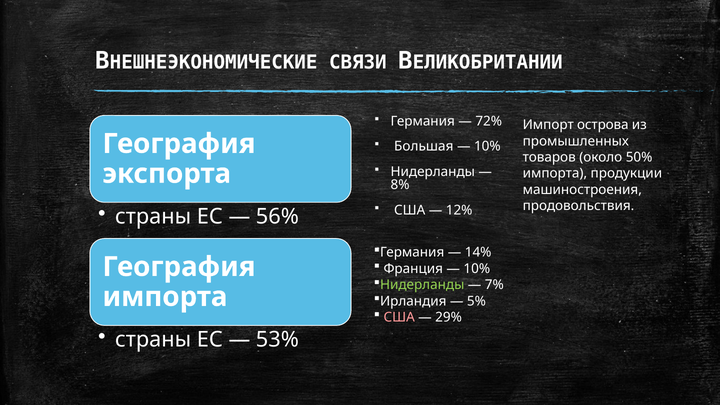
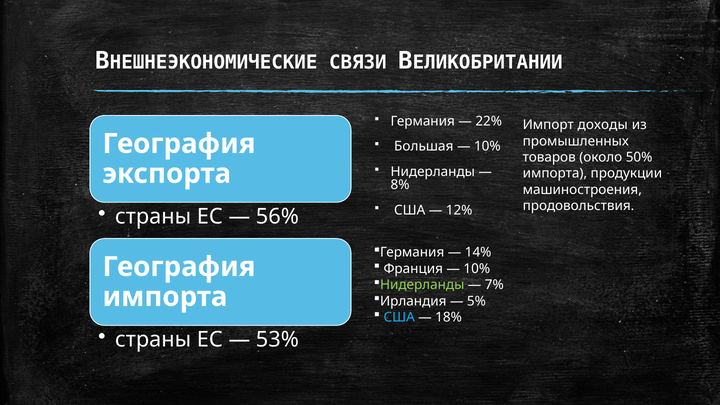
72%: 72% -> 22% (489, 121)
острова: острова -> доходы (603, 125)
США colour: pink -> light blue (399, 317)
29%: 29% -> 18% (449, 317)
